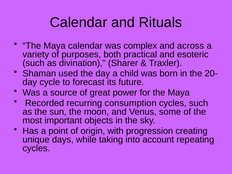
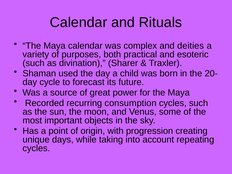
across: across -> deities (191, 46)
